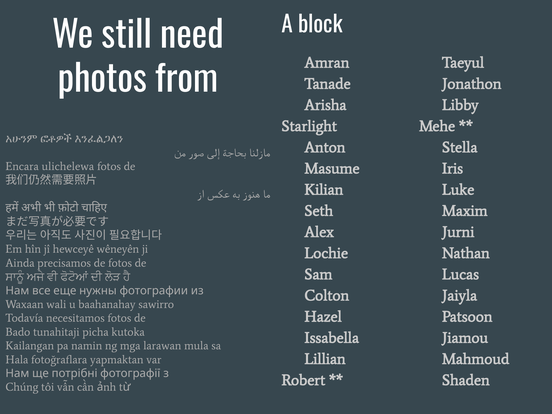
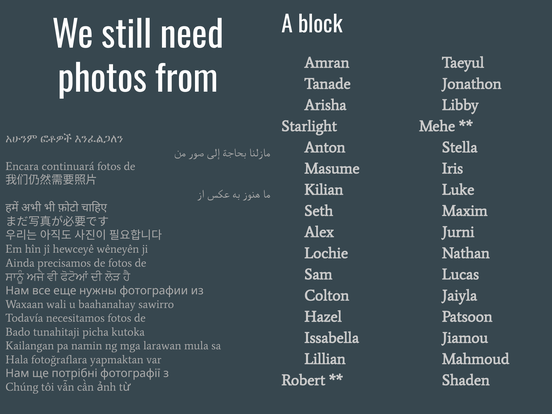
ulichelewa: ulichelewa -> continuará (68, 166)
